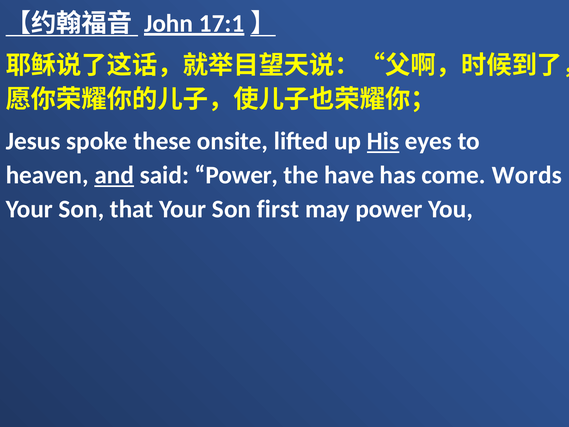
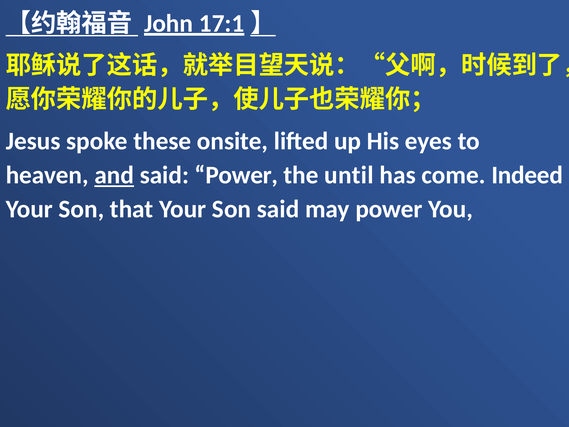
His underline: present -> none (383, 141)
have: have -> until (349, 175)
Words: Words -> Indeed (527, 175)
Son first: first -> said (278, 209)
